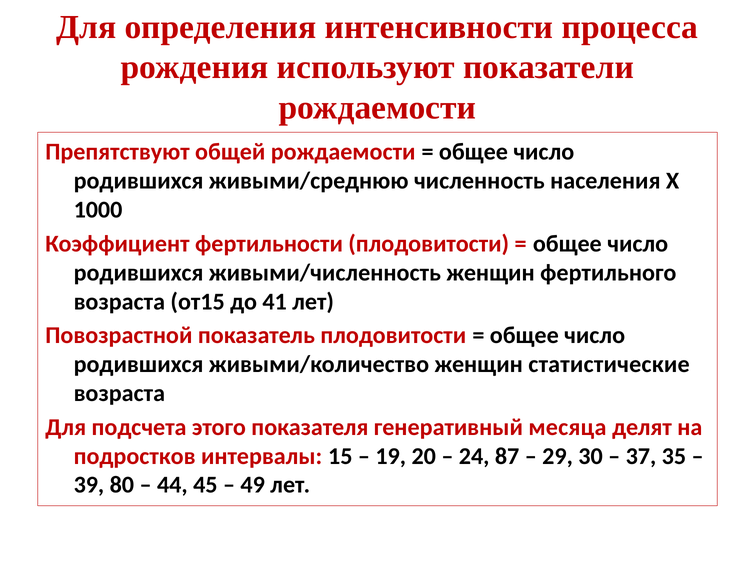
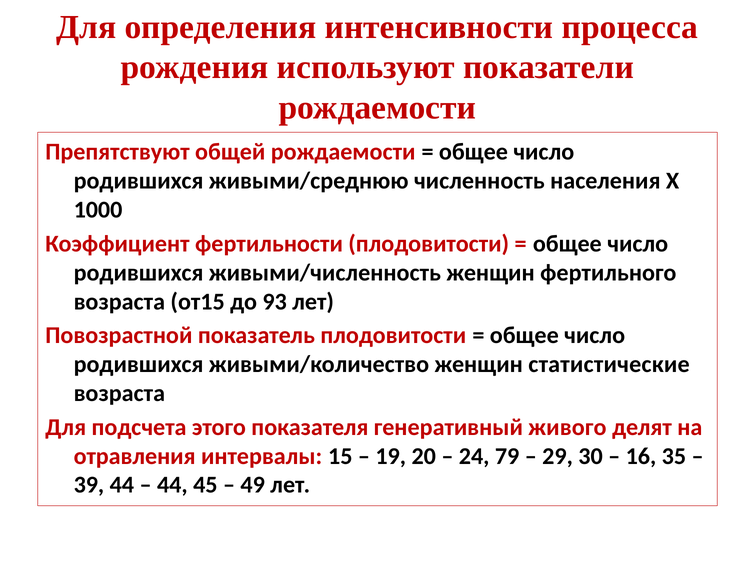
41: 41 -> 93 (275, 302)
месяца: месяца -> живого (567, 427)
подростков: подростков -> отравления (135, 456)
87: 87 -> 79 (507, 456)
37: 37 -> 16 (641, 456)
39 80: 80 -> 44 (122, 485)
